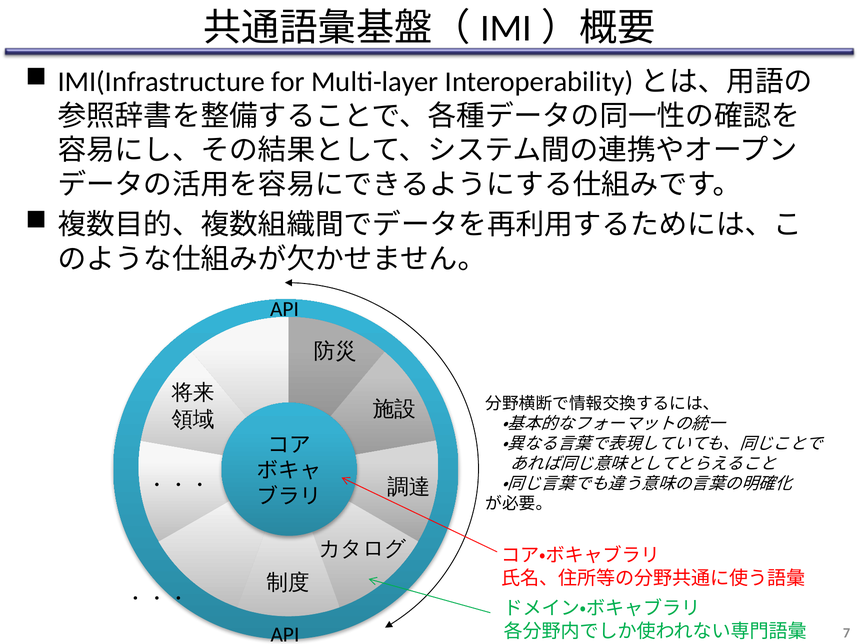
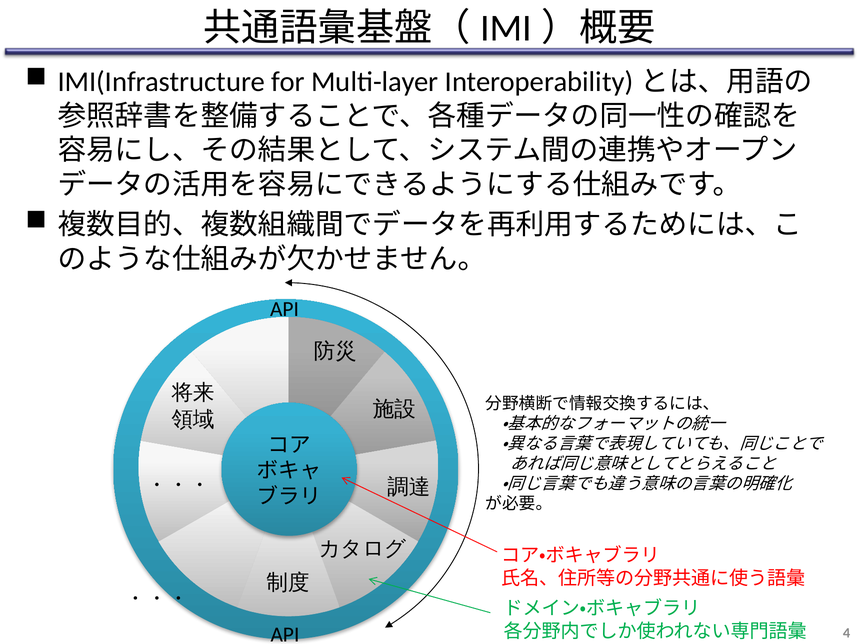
7: 7 -> 4 (847, 633)
